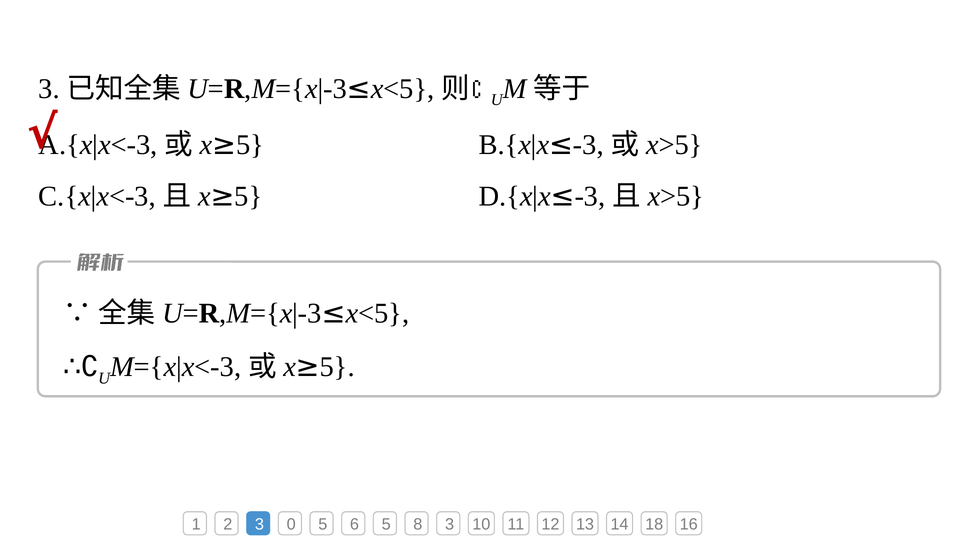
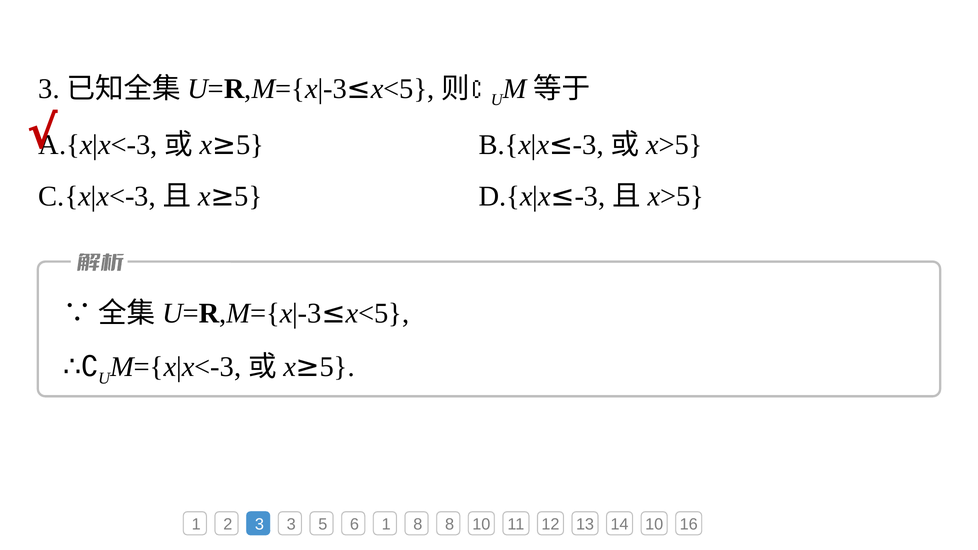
3 0: 0 -> 3 (291, 525)
6 5: 5 -> 1 (386, 525)
8 3: 3 -> 8 (450, 525)
14 18: 18 -> 10 (654, 525)
